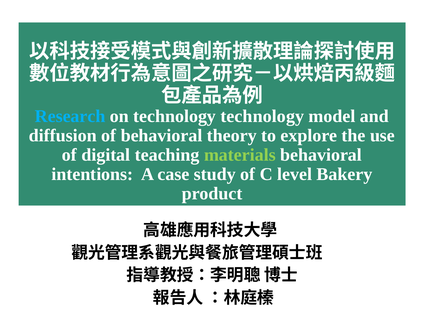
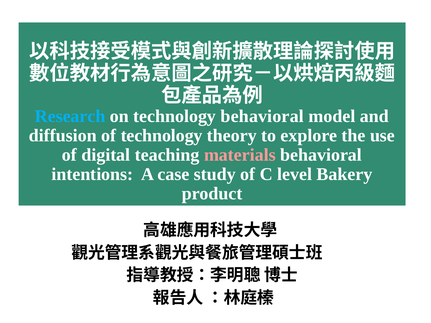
technology technology: technology -> behavioral (262, 116)
of behavioral: behavioral -> technology (162, 136)
materials colour: light green -> pink (240, 155)
